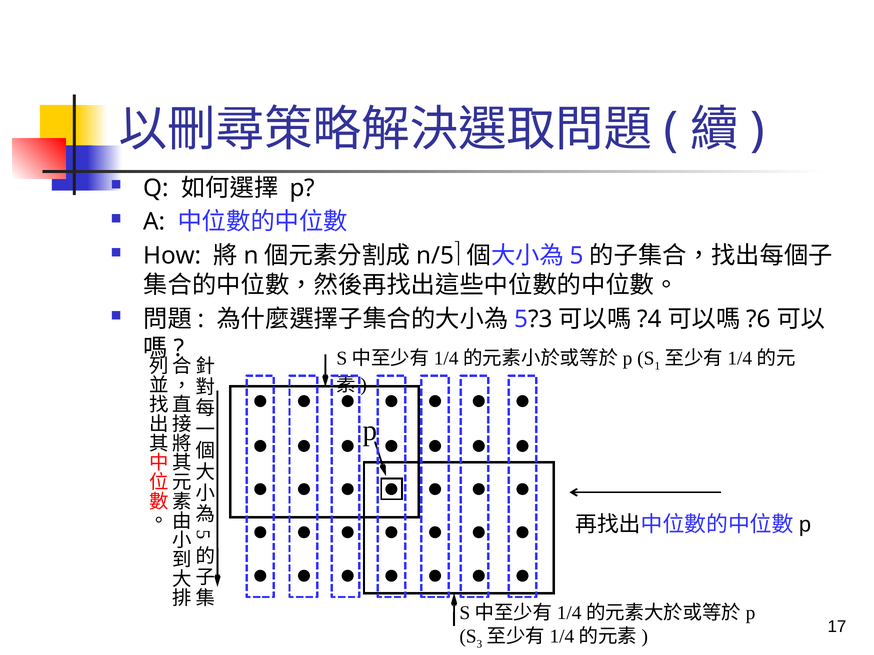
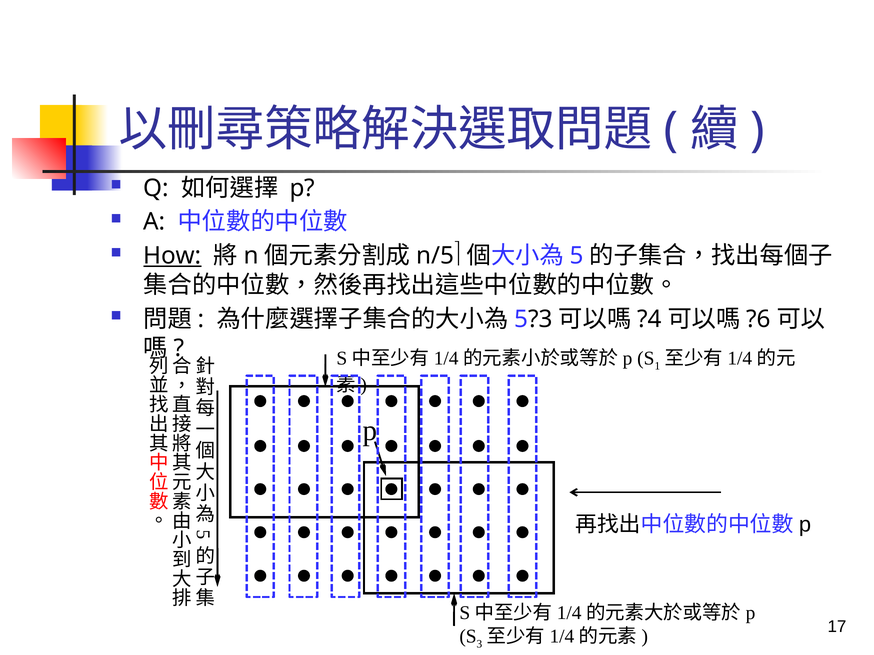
How underline: none -> present (172, 256)
